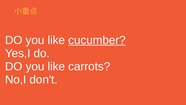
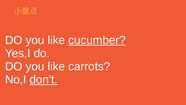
don't underline: none -> present (44, 79)
